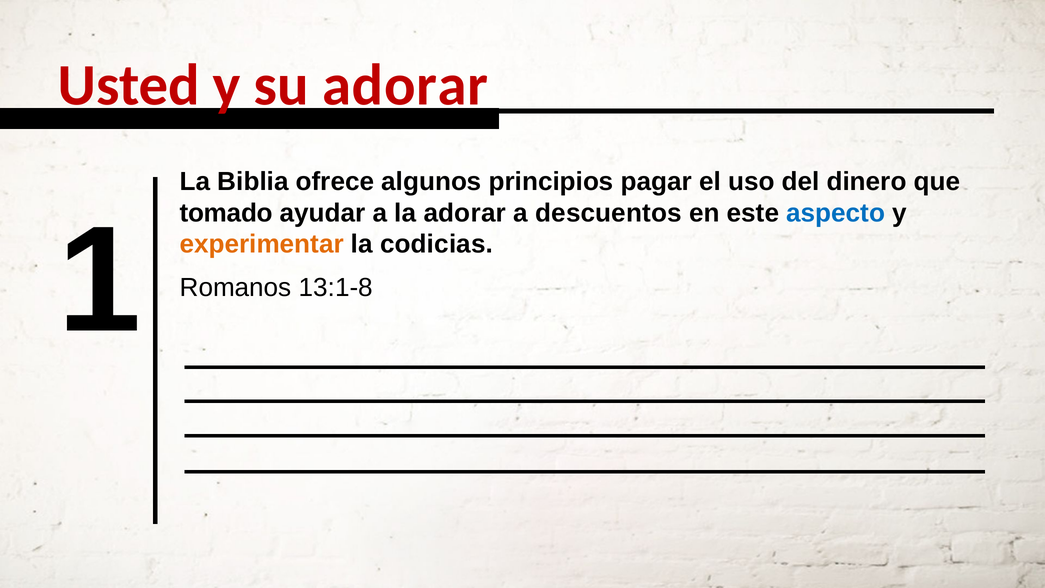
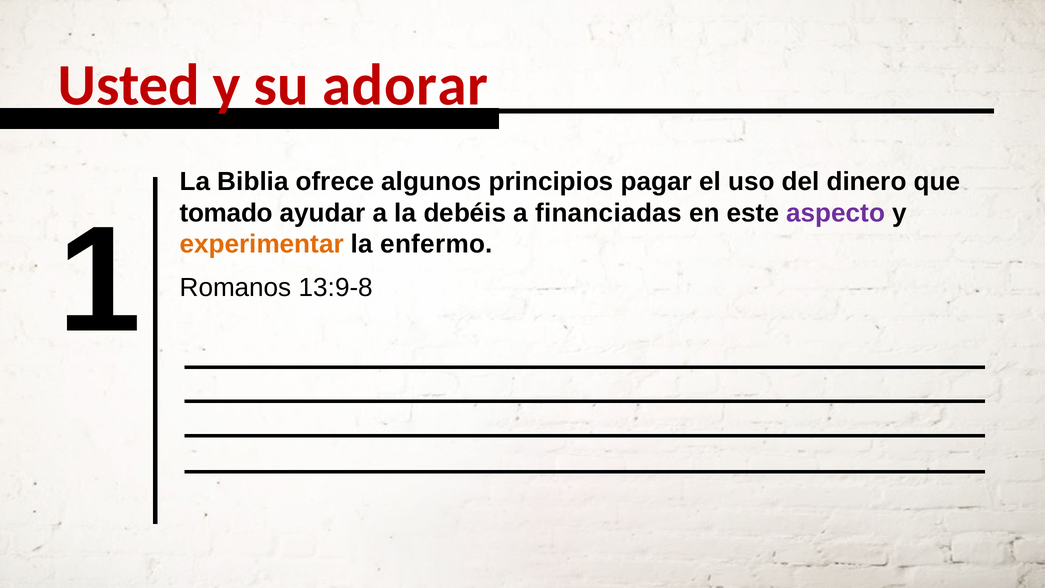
la adorar: adorar -> debéis (465, 213)
descuentos: descuentos -> financiadas (608, 213)
aspecto colour: blue -> purple (836, 213)
13:1-8: 13:1-8 -> 13:9-8 (336, 287)
codicias: codicias -> enfermo (436, 244)
